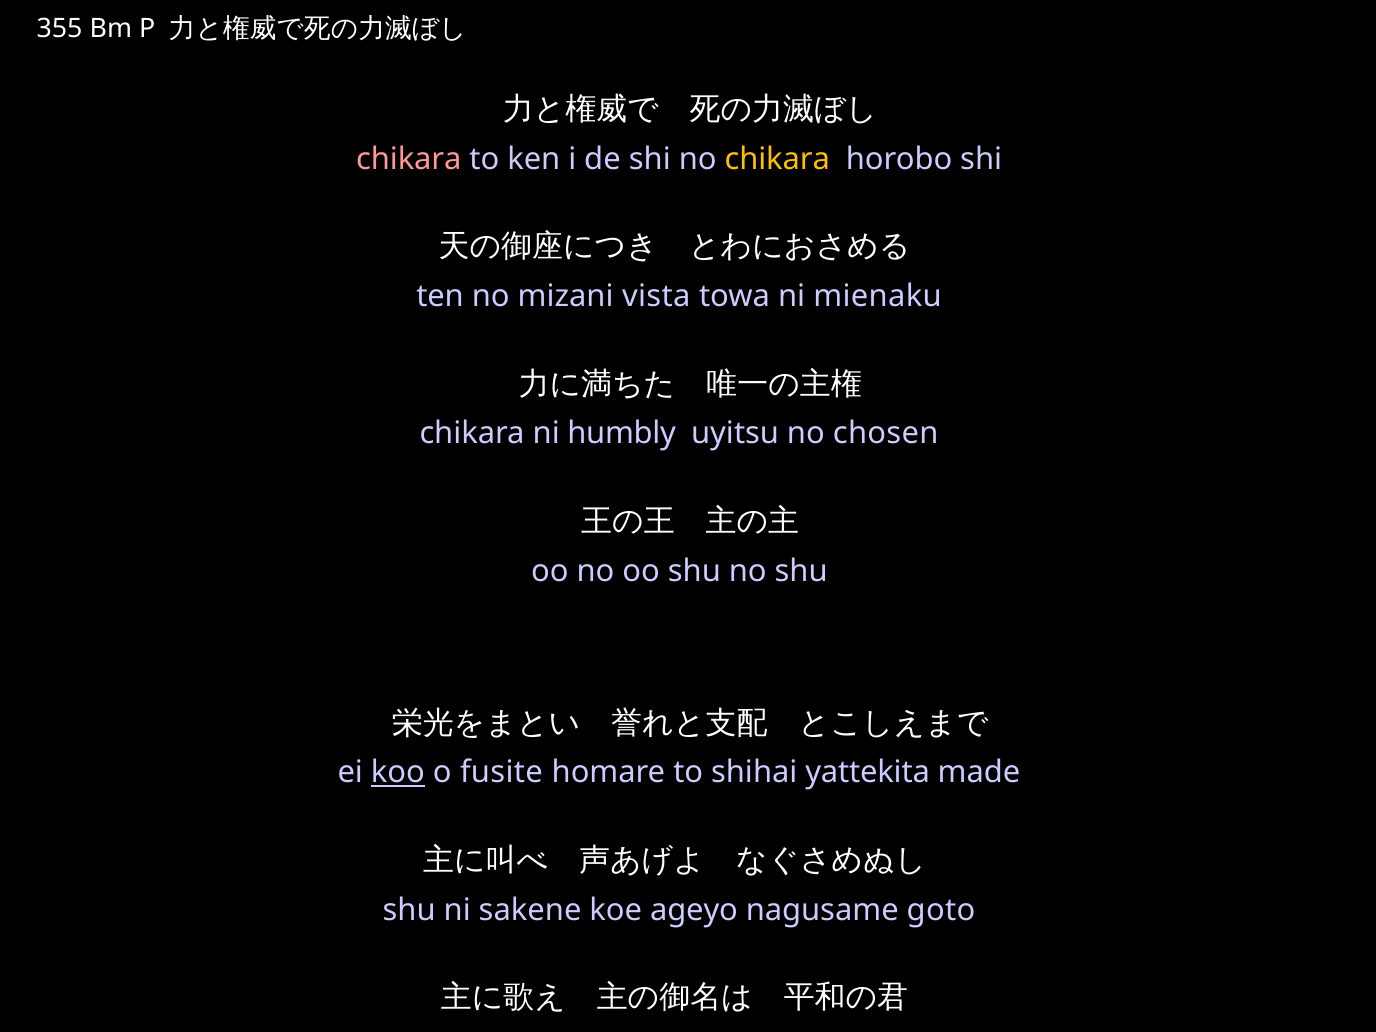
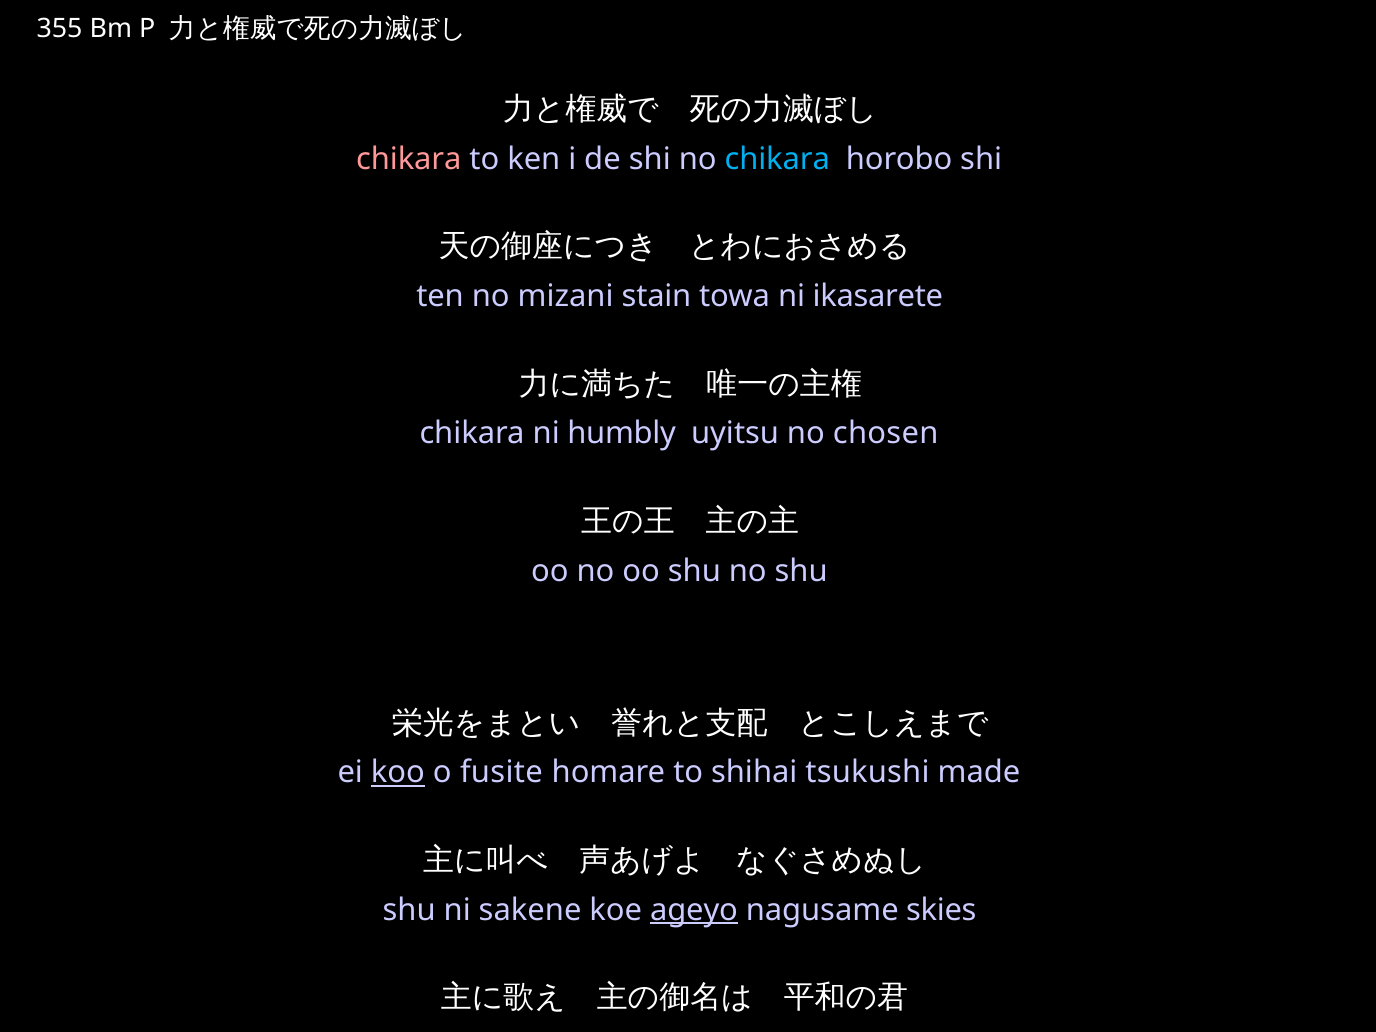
chikara colour: yellow -> light blue (777, 159)
vista: vista -> stain (656, 296)
mienaku: mienaku -> ikasarete (878, 296)
yattekita: yattekita -> tsukushi (867, 773)
ageyo underline: none -> present (694, 910)
goto: goto -> skies (941, 910)
